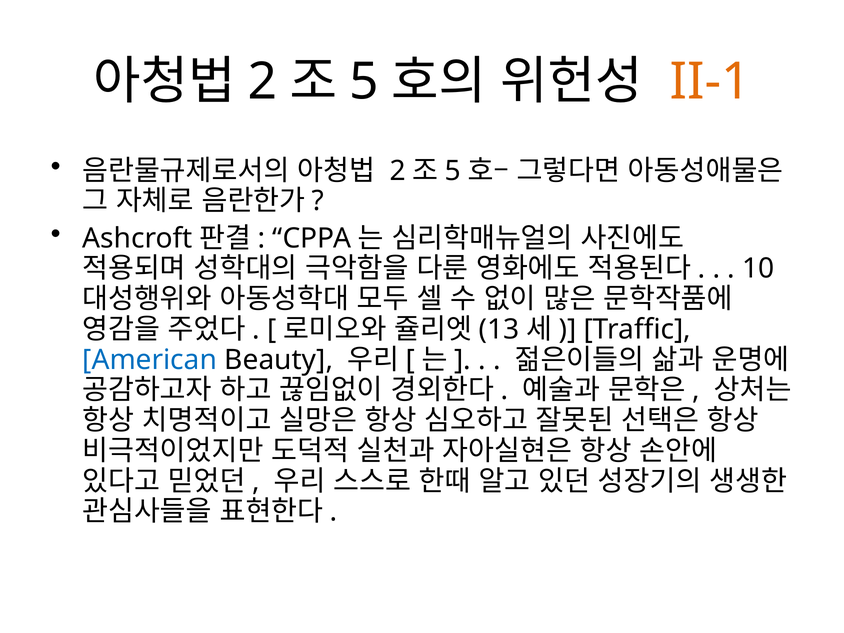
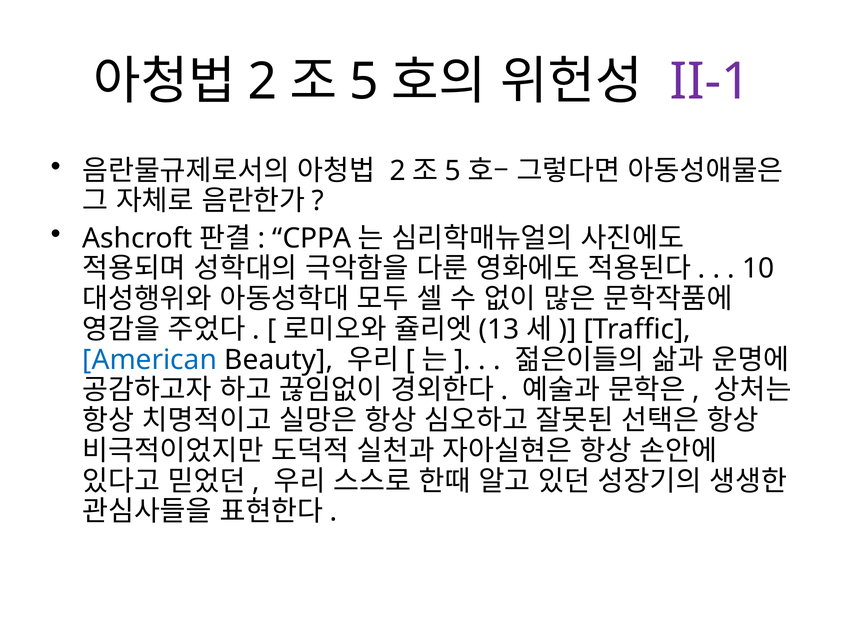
II-1 colour: orange -> purple (710, 82)
